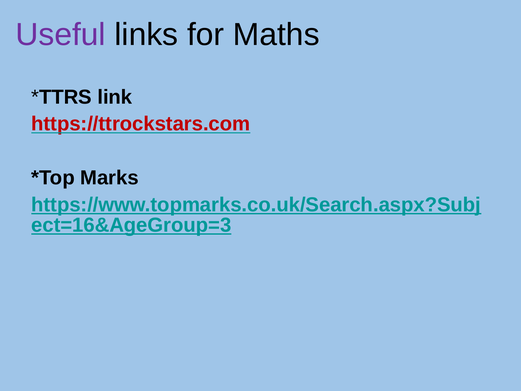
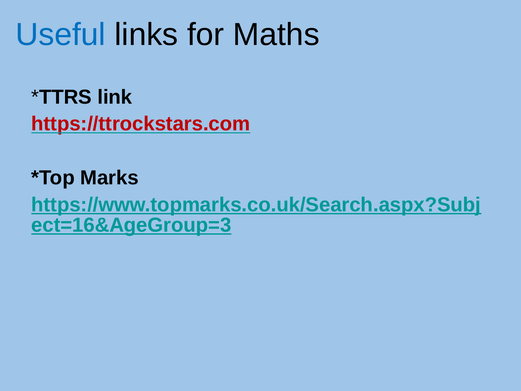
Useful colour: purple -> blue (61, 35)
